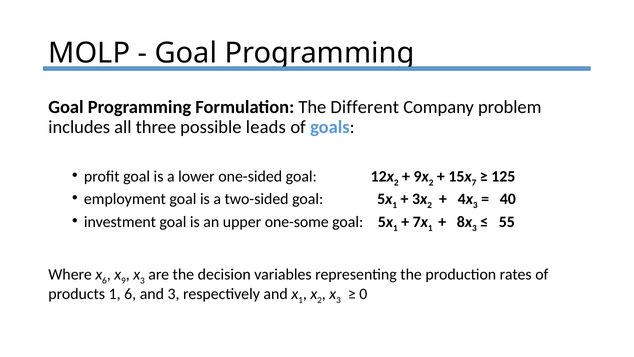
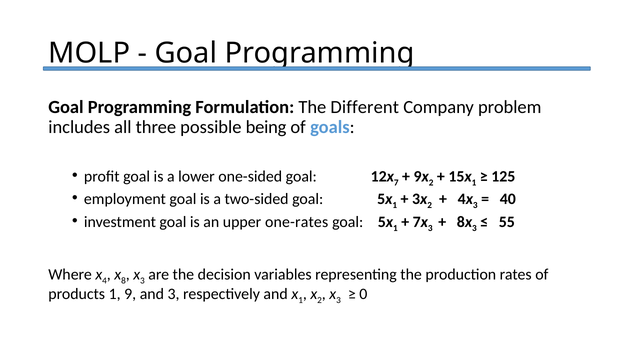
leads: leads -> being (266, 127)
2: 2 -> 7 (396, 182)
7: 7 -> 1 (474, 182)
one-some: one-some -> one-rates (297, 222)
1: 1 -> 3 (430, 228)
6: 6 -> 4 (105, 280)
9: 9 -> 8 (123, 280)
1 6: 6 -> 9 (130, 294)
